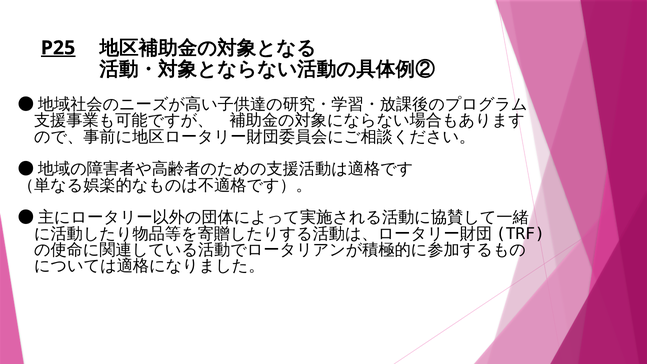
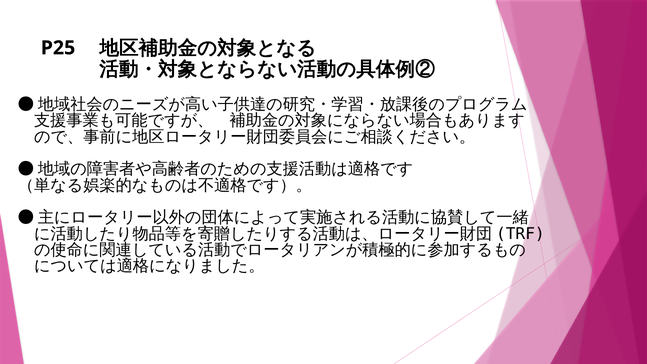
P25 underline: present -> none (58, 48)
